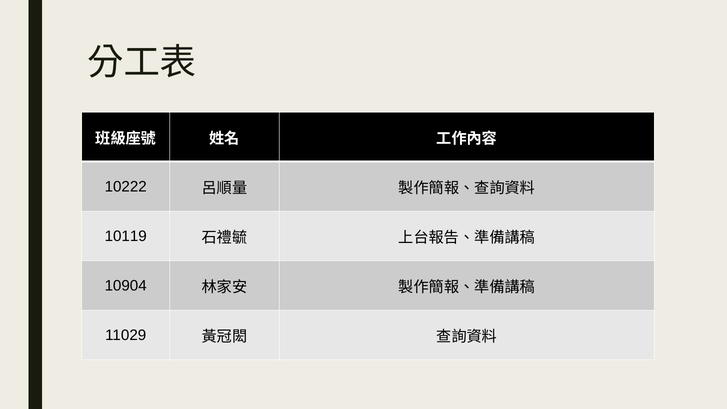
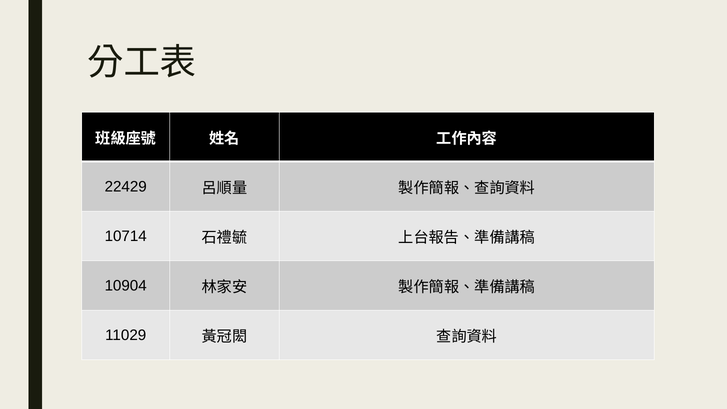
10222: 10222 -> 22429 (126, 187)
10119: 10119 -> 10714 (126, 236)
